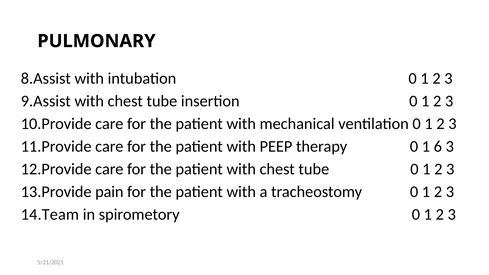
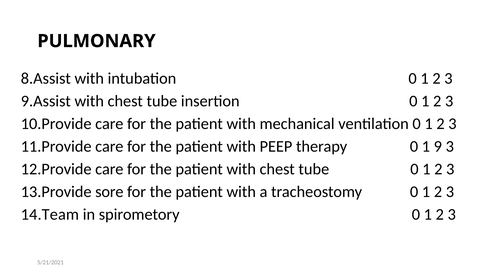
6: 6 -> 9 (438, 146)
pain: pain -> sore (109, 192)
